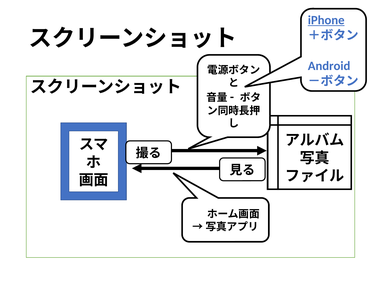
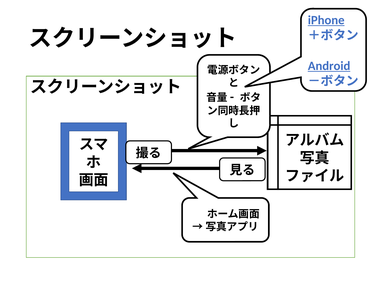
Android underline: none -> present (329, 66)
